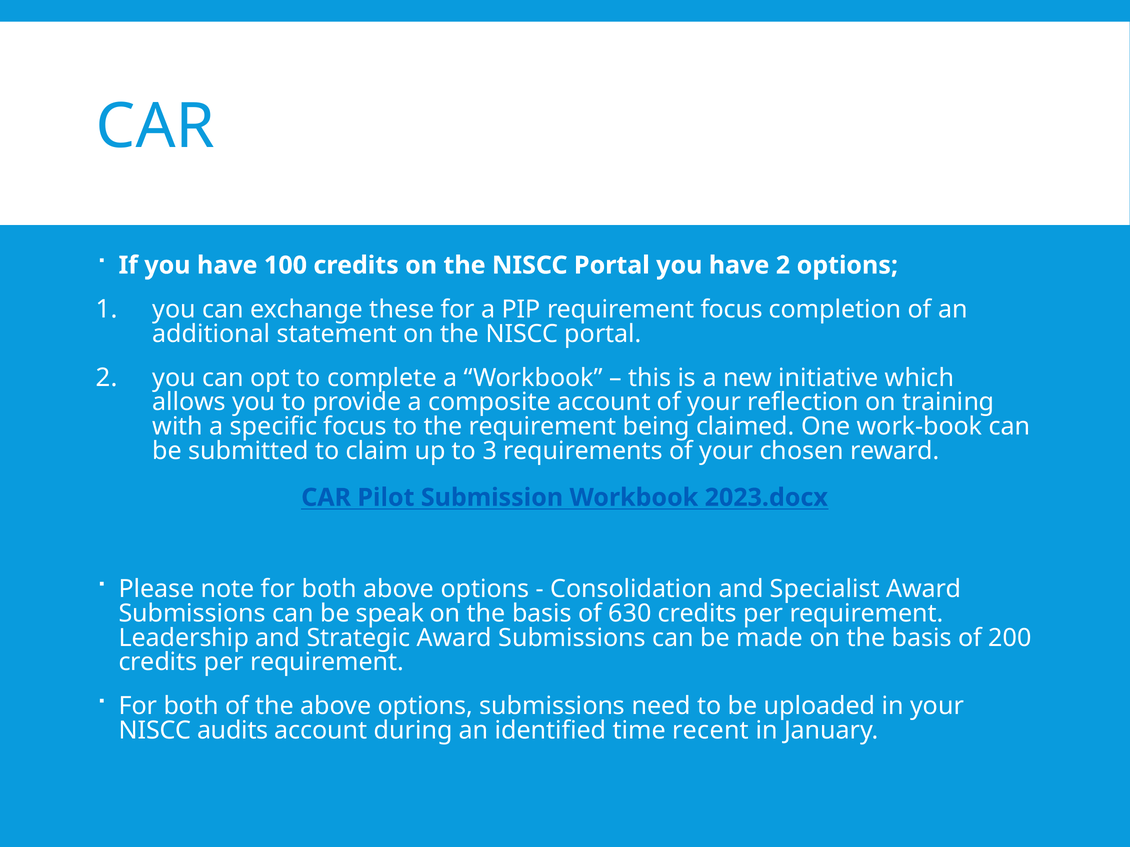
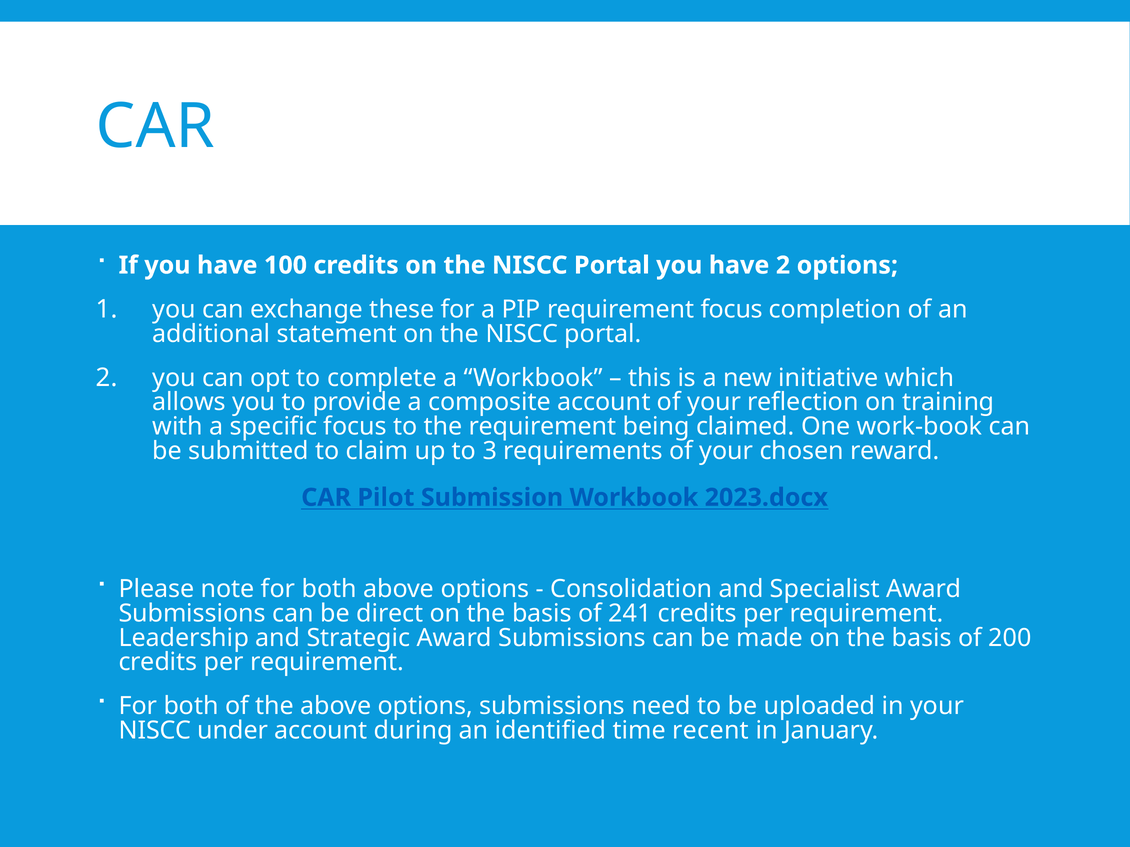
speak: speak -> direct (390, 614)
630: 630 -> 241 (630, 614)
audits: audits -> under (233, 731)
